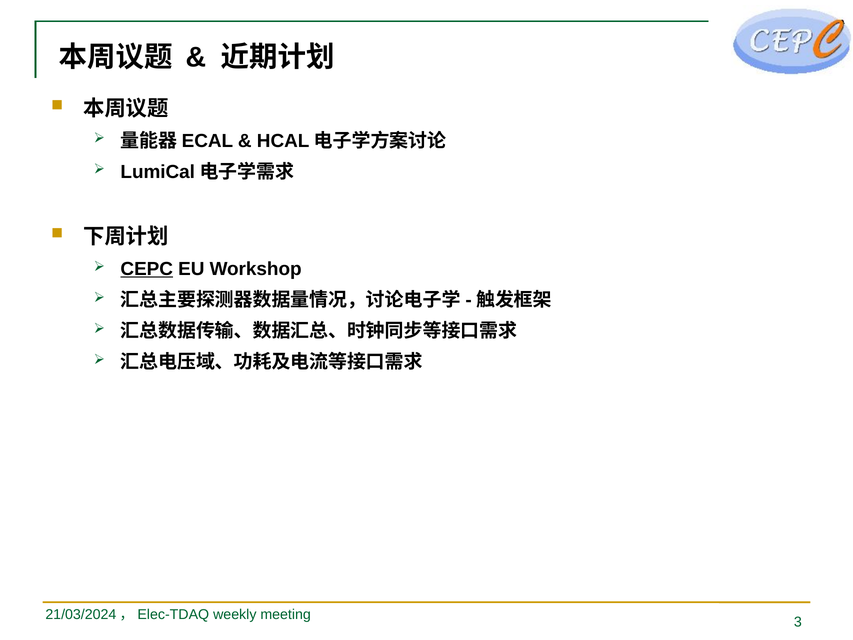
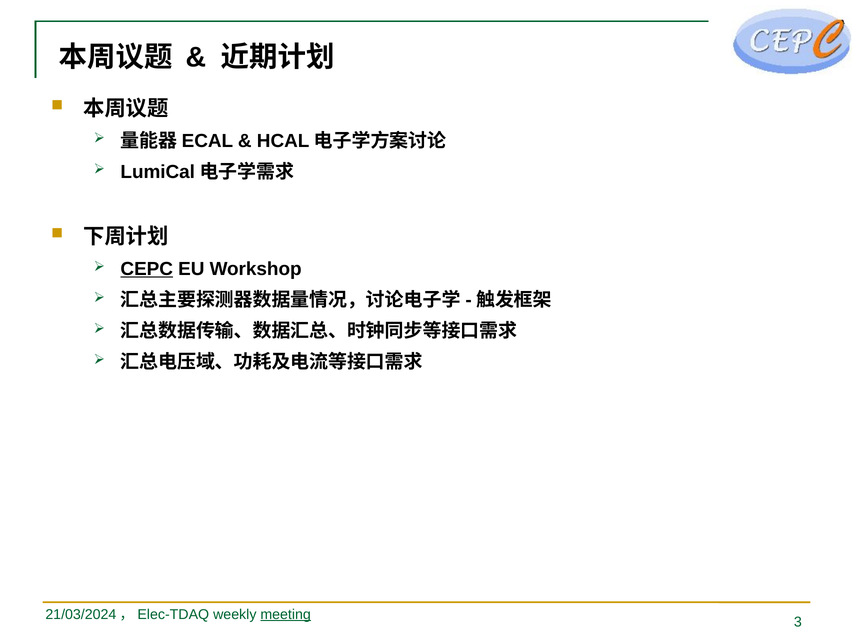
meeting underline: none -> present (286, 614)
